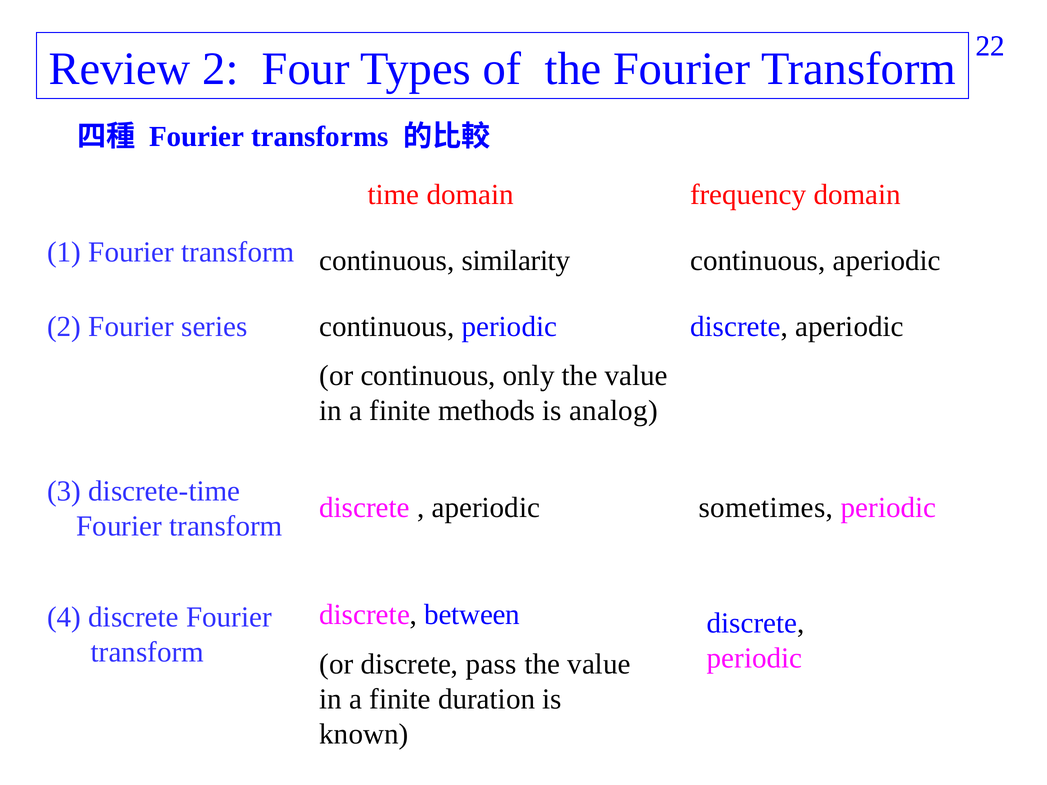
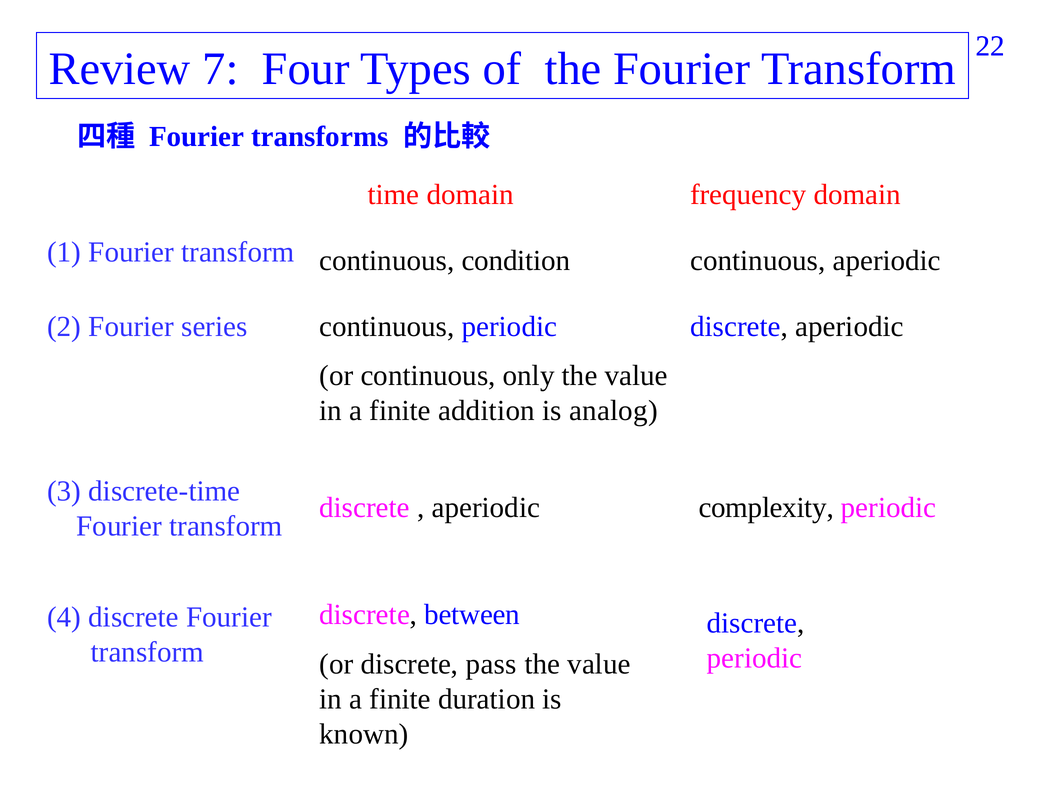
Review 2: 2 -> 7 (220, 69)
similarity: similarity -> condition (516, 261)
methods: methods -> addition (486, 411)
sometimes: sometimes -> complexity (766, 508)
